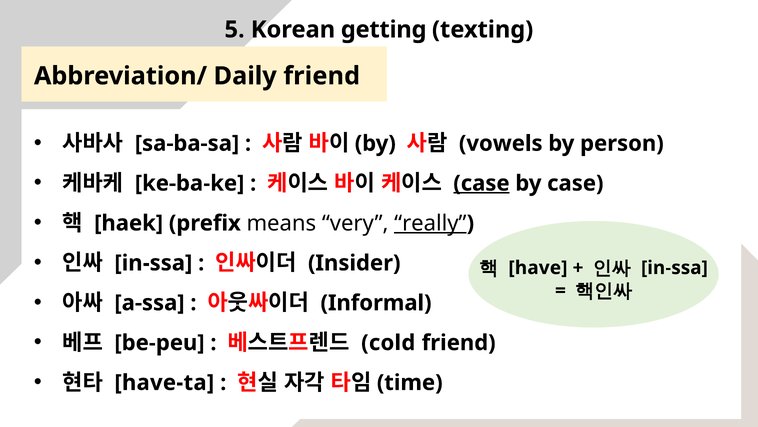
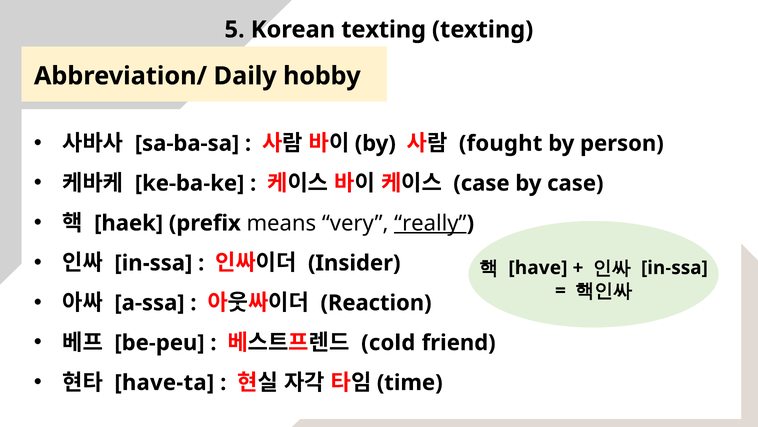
getting: getting -> texting (384, 30)
Daily friend: friend -> hobby (322, 76)
vowels: vowels -> fought (501, 143)
case underline: present -> none (481, 183)
Informal: Informal -> Reaction (376, 303)
